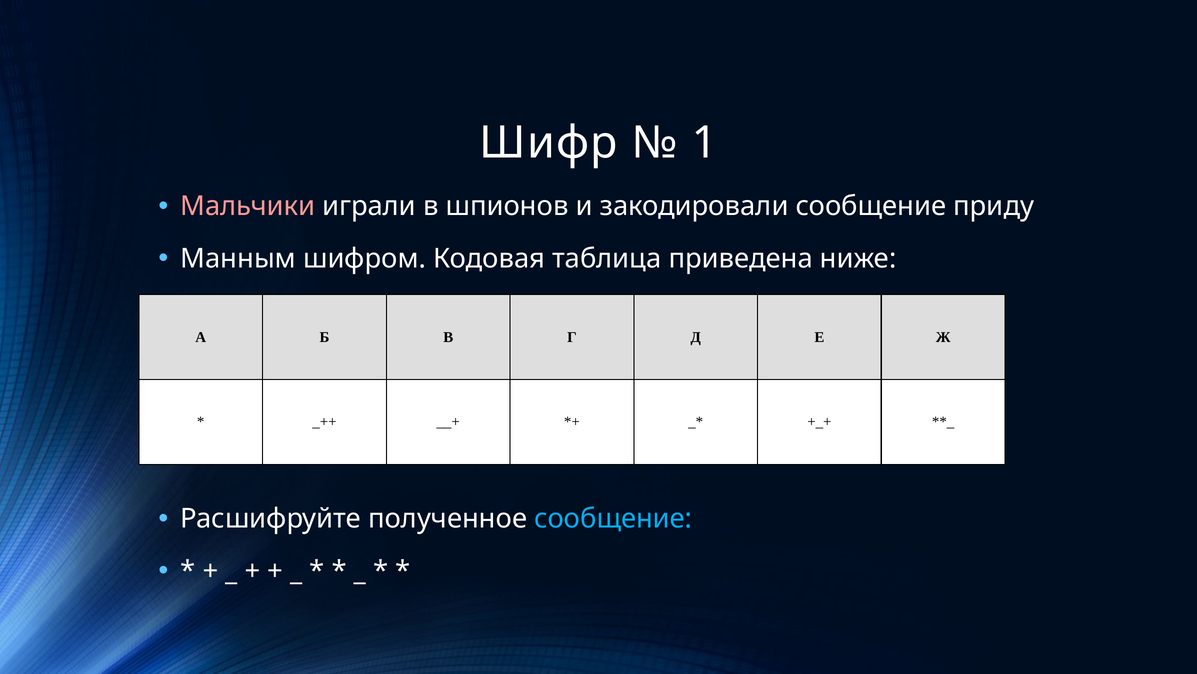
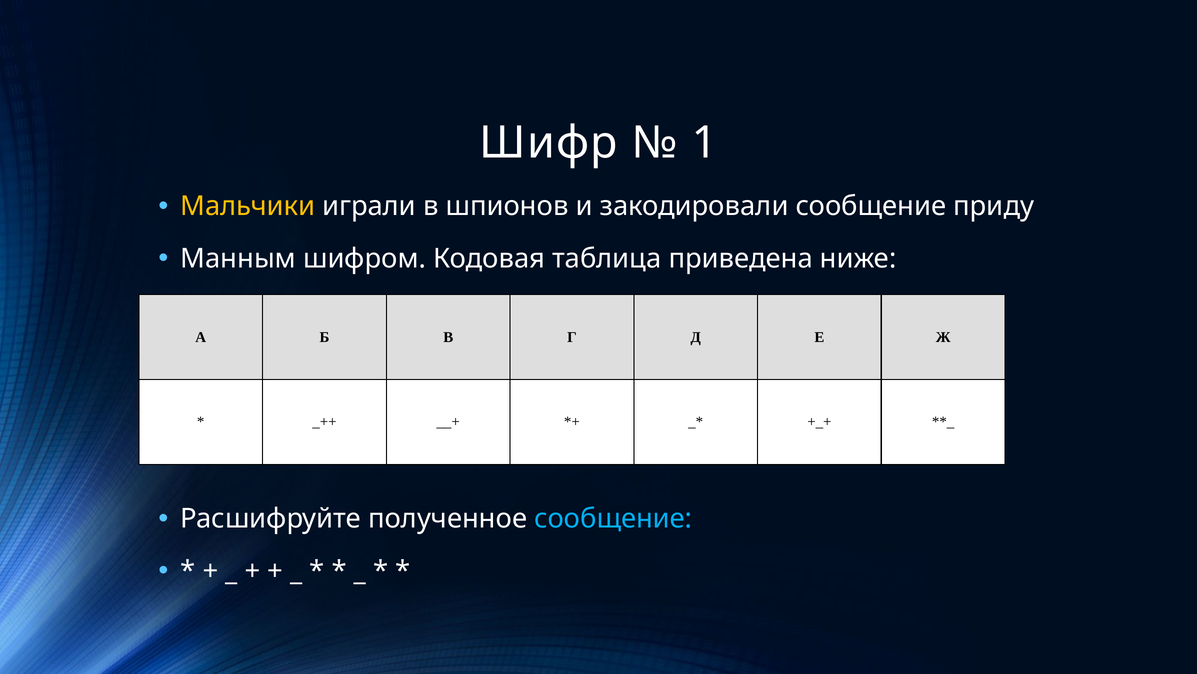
Мальчики colour: pink -> yellow (248, 206)
